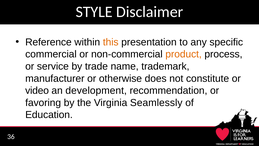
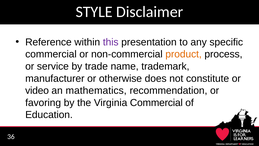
this colour: orange -> purple (111, 42)
development: development -> mathematics (96, 90)
Virginia Seamlessly: Seamlessly -> Commercial (156, 103)
